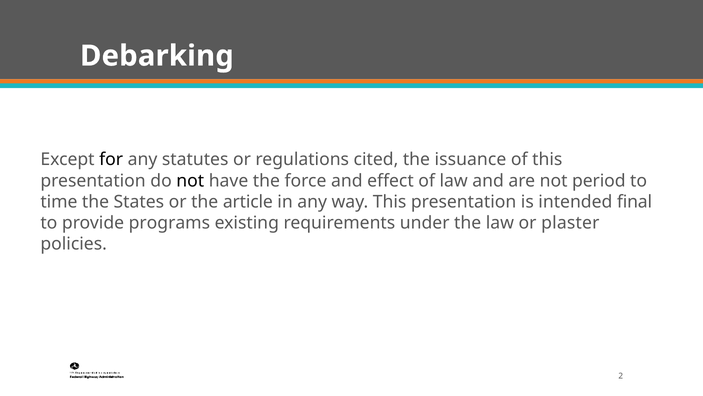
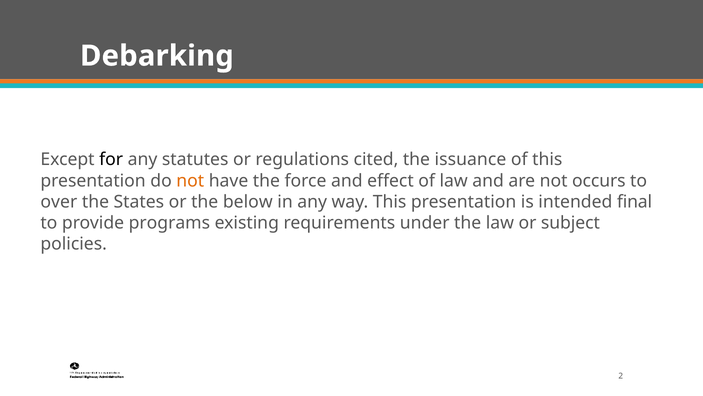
not colour: black -> orange (190, 180)
period: period -> occurs (599, 180)
time: time -> over (59, 202)
article: article -> below (248, 202)
plaster: plaster -> subject (570, 223)
